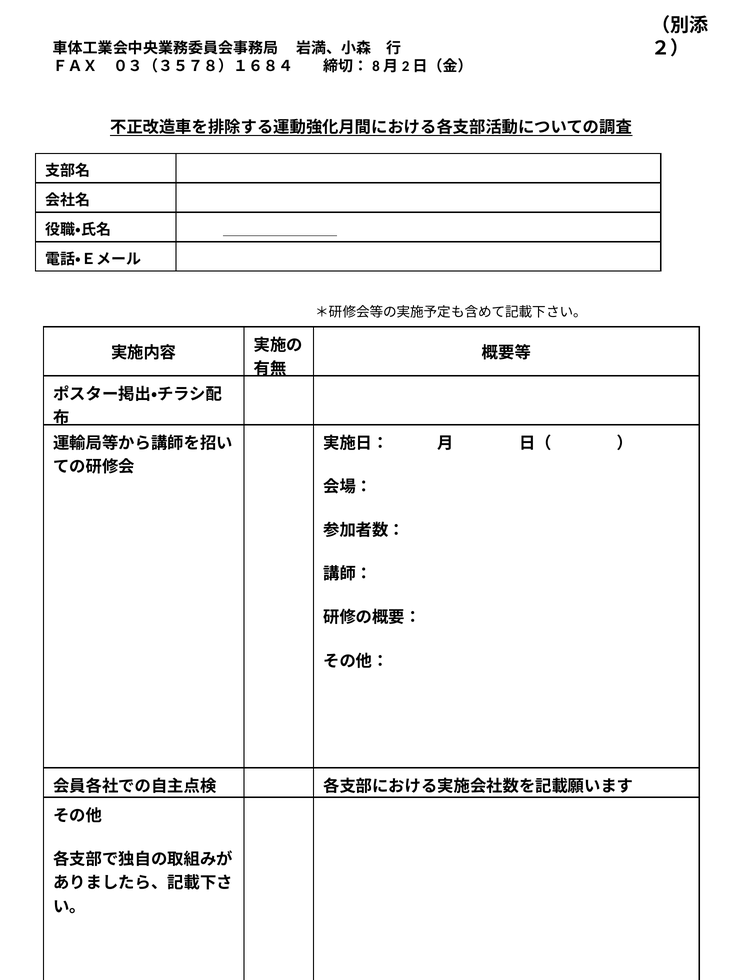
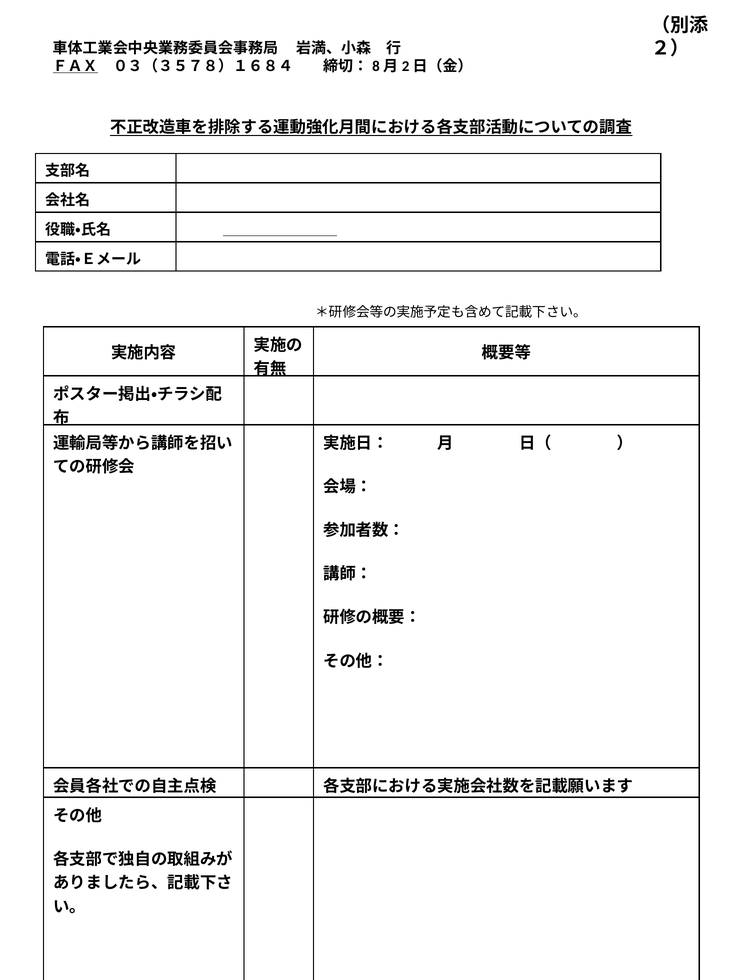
ＦＡＸ underline: none -> present (75, 66)
